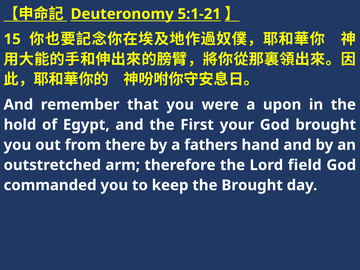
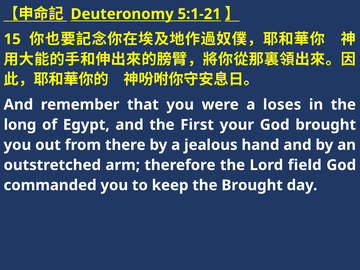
upon: upon -> loses (282, 105)
hold: hold -> long (20, 125)
fathers: fathers -> jealous (211, 145)
